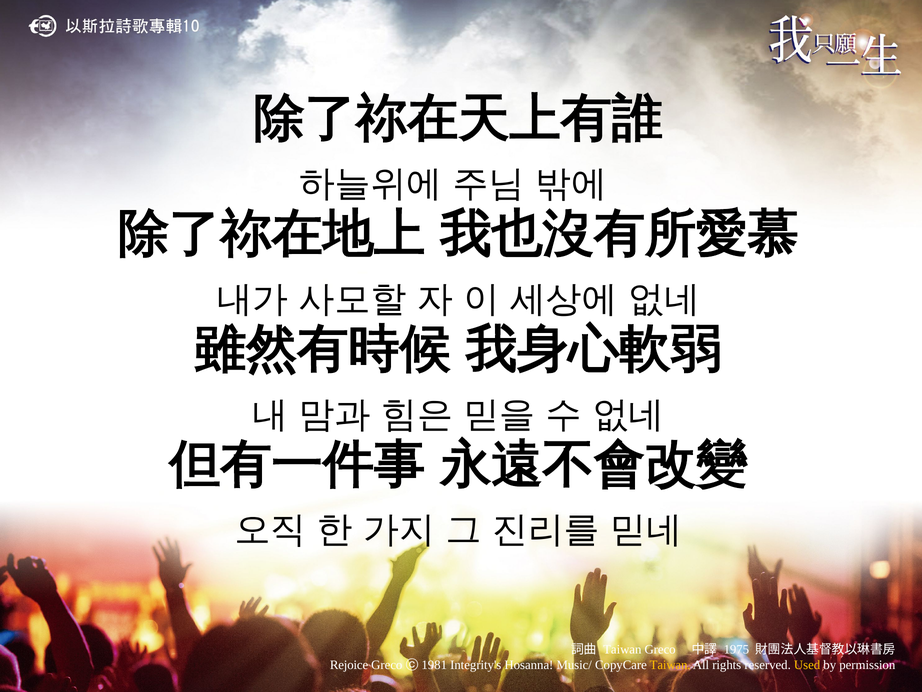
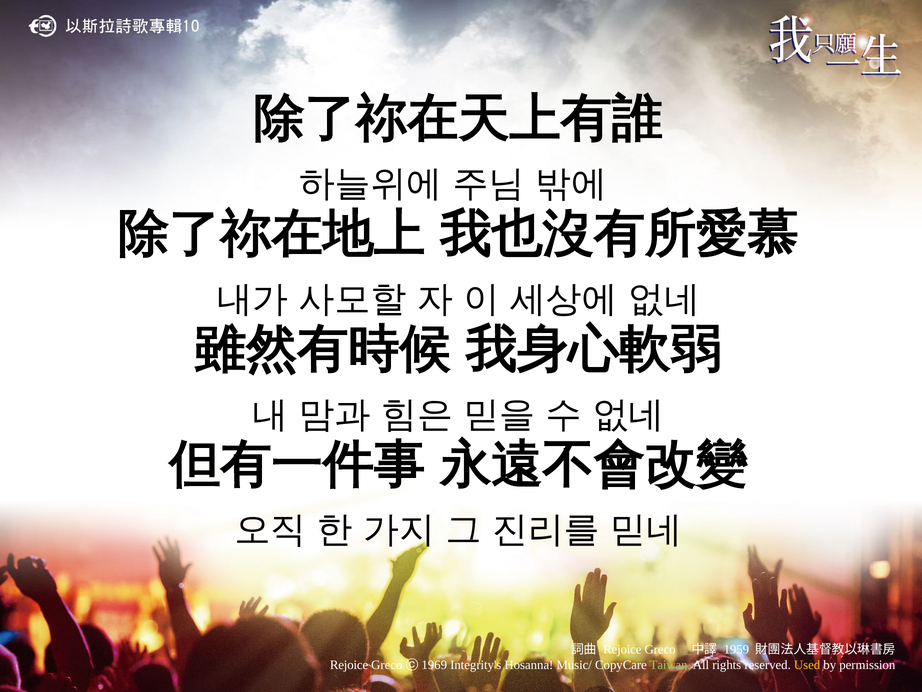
Taiwan: Taiwan -> Rejoice (622, 649)
1975: 1975 -> 1959 (736, 649)
1981: 1981 -> 1969 (434, 664)
Taiwan colour: yellow -> light green (670, 664)
